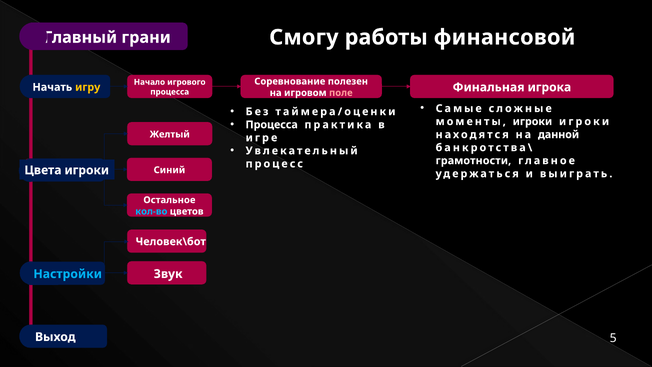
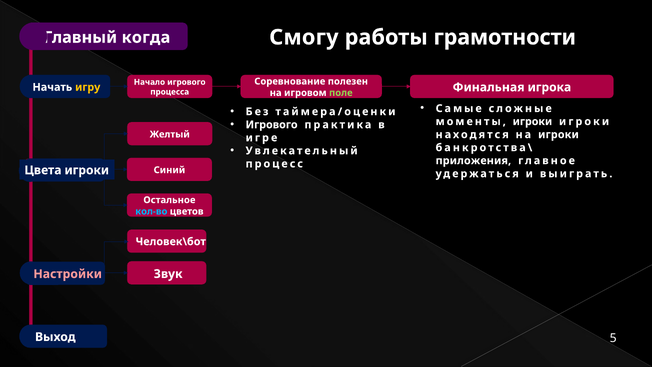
финансовой: финансовой -> грамотности (505, 37)
грани: грани -> когда (146, 37)
поле colour: pink -> light green (341, 93)
Процесса: Процесса -> Игрового (272, 125)
на данной: данной -> игроки (558, 134)
грамотности: грамотности -> приложения (473, 161)
Настройки colour: light blue -> pink (68, 274)
